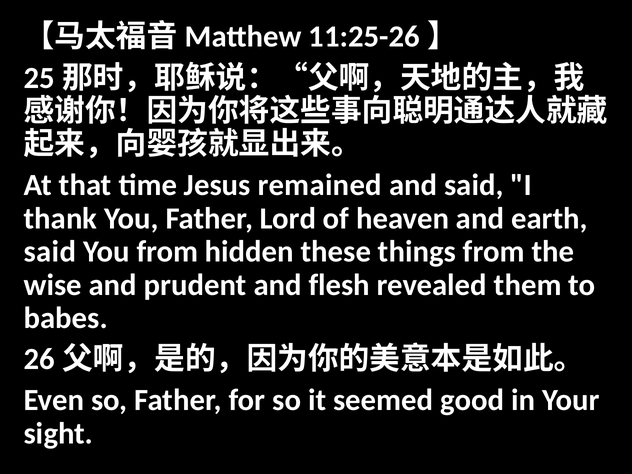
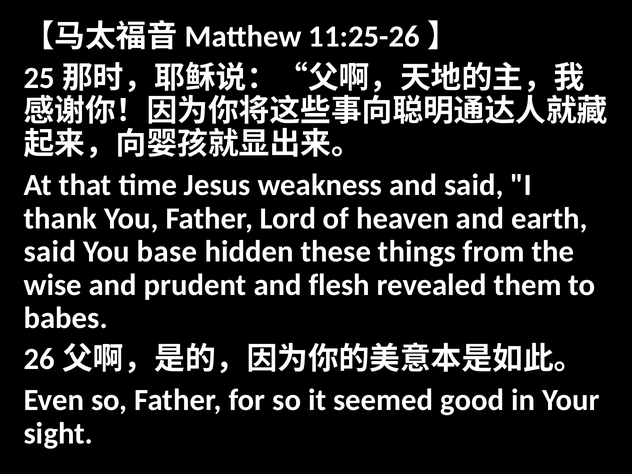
remained: remained -> weakness (320, 185)
You from: from -> base (167, 252)
